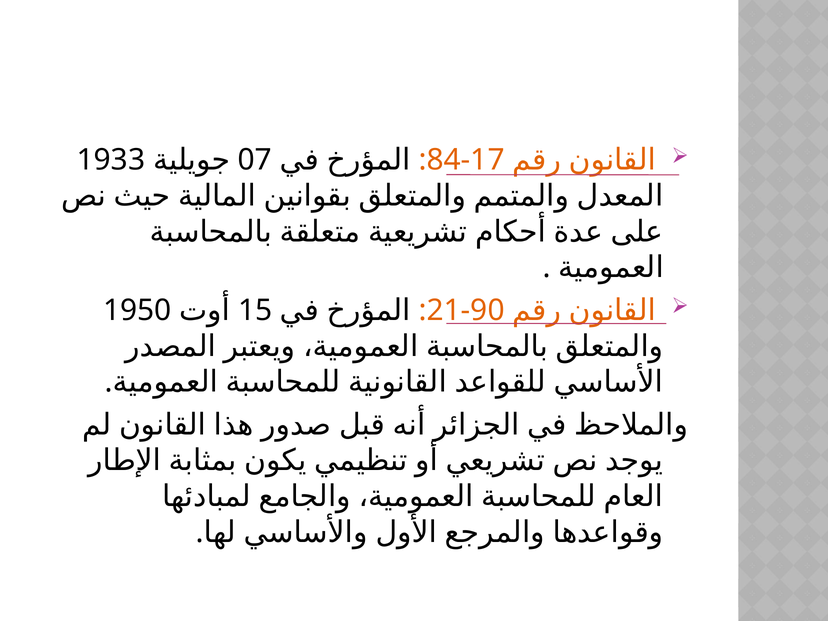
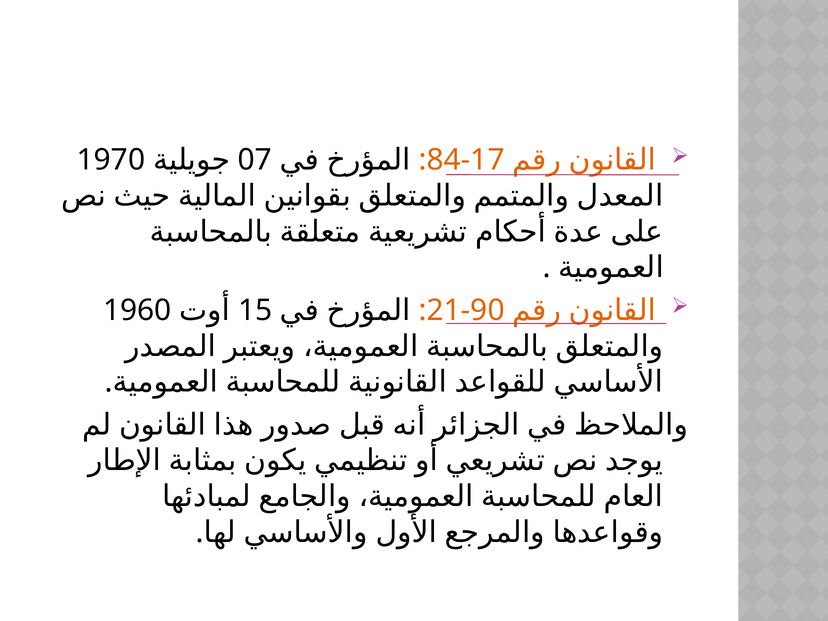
1933: 1933 -> 1970 (111, 160)
1950: 1950 -> 1960 (137, 310)
